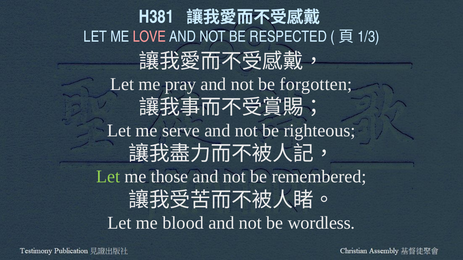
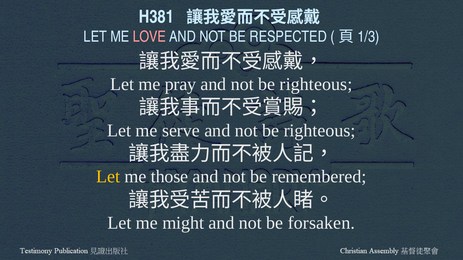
forgotten: forgotten -> righteous (316, 84)
Let colour: light green -> yellow (108, 177)
blood: blood -> might (183, 223)
wordless: wordless -> forsaken (321, 223)
